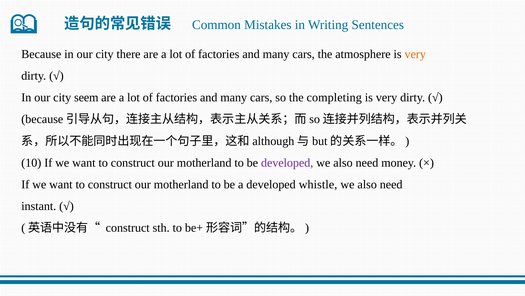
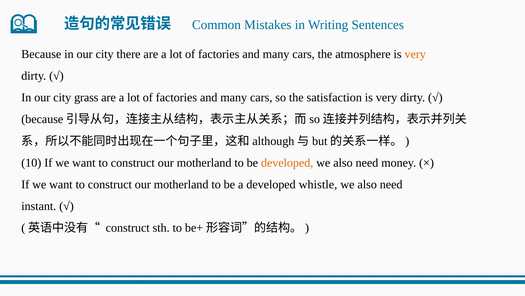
seem: seem -> grass (86, 97)
completing: completing -> satisfaction (334, 97)
developed colour: purple -> orange (287, 162)
